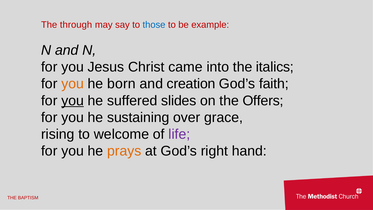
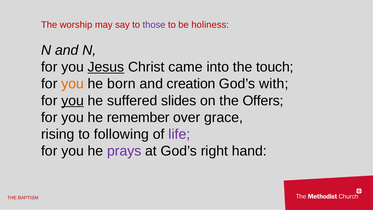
through: through -> worship (76, 25)
those colour: blue -> purple (154, 25)
example: example -> holiness (210, 25)
Jesus underline: none -> present (106, 67)
italics: italics -> touch (275, 67)
faith: faith -> with (274, 84)
sustaining: sustaining -> remember (138, 117)
welcome: welcome -> following (121, 134)
prays colour: orange -> purple (124, 151)
